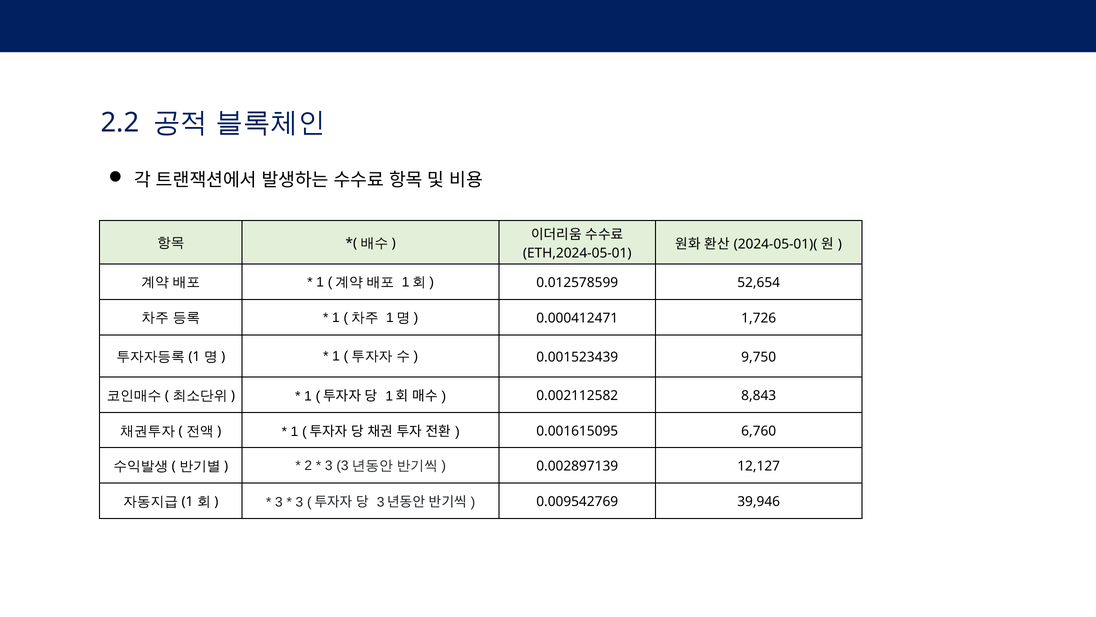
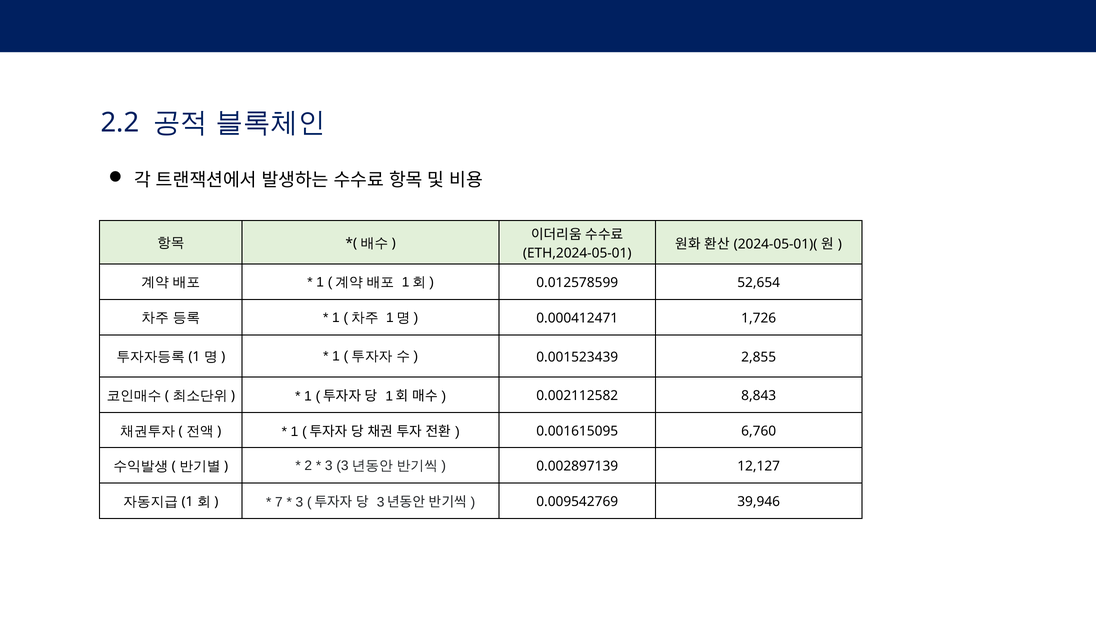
9,750: 9,750 -> 2,855 (759, 357)
3: 3 -> 7 (279, 502)
